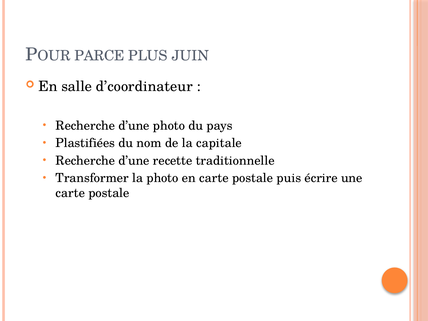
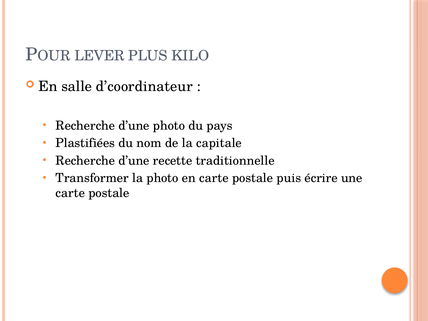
PARCE: PARCE -> LEVER (99, 56)
JUIN: JUIN -> KILO (190, 56)
